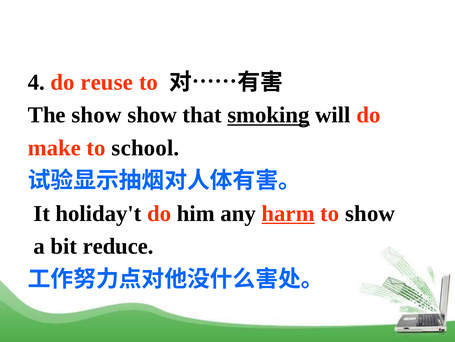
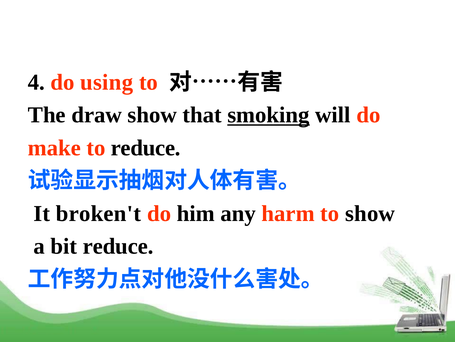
reuse: reuse -> using (107, 82)
The show: show -> draw (97, 115)
to school: school -> reduce (146, 148)
holiday't: holiday't -> broken't (98, 213)
harm underline: present -> none (288, 213)
